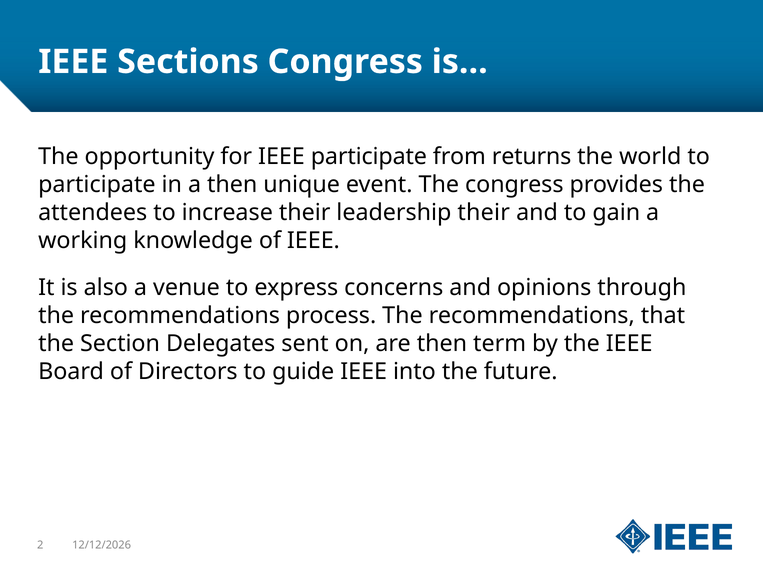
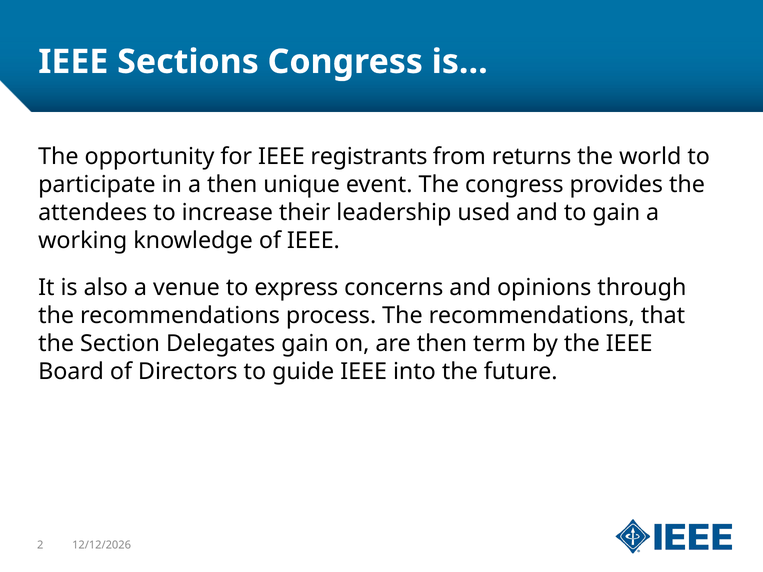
IEEE participate: participate -> registrants (369, 157)
leadership their: their -> used (484, 213)
Delegates sent: sent -> gain (305, 344)
